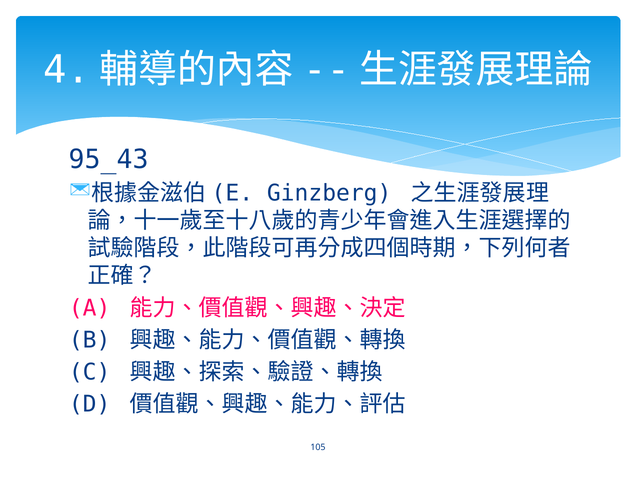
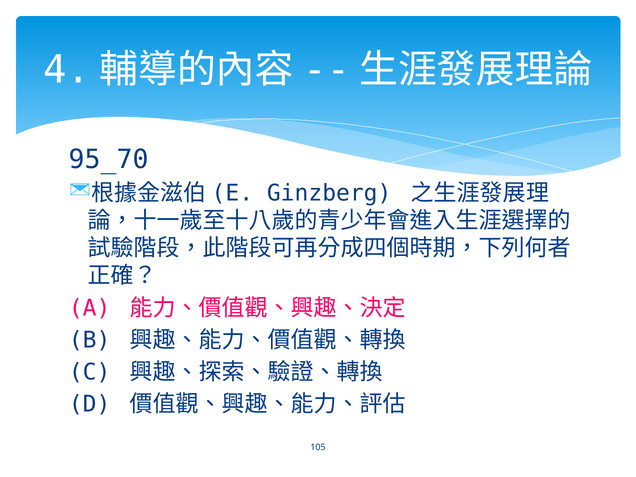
95_43: 95_43 -> 95_70 (109, 159)
